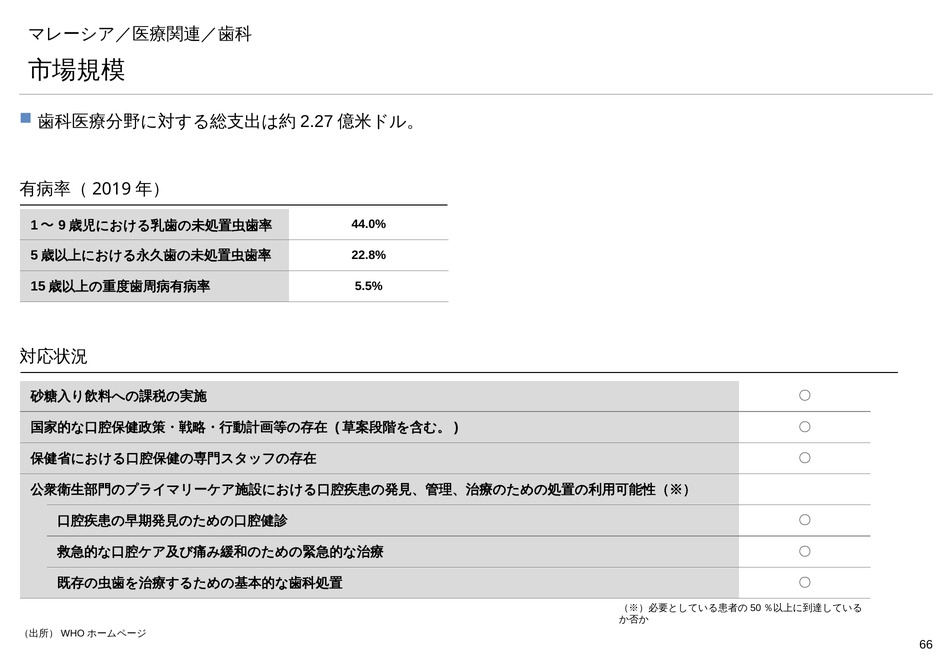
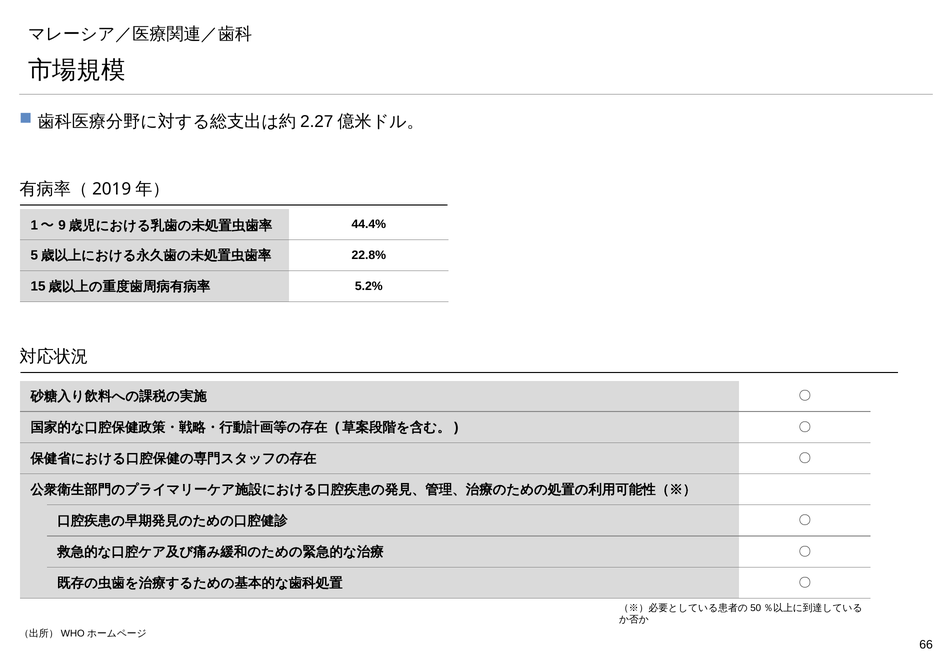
44.0%: 44.0% -> 44.4% (369, 224)
5.5%: 5.5% -> 5.2% (369, 286)
